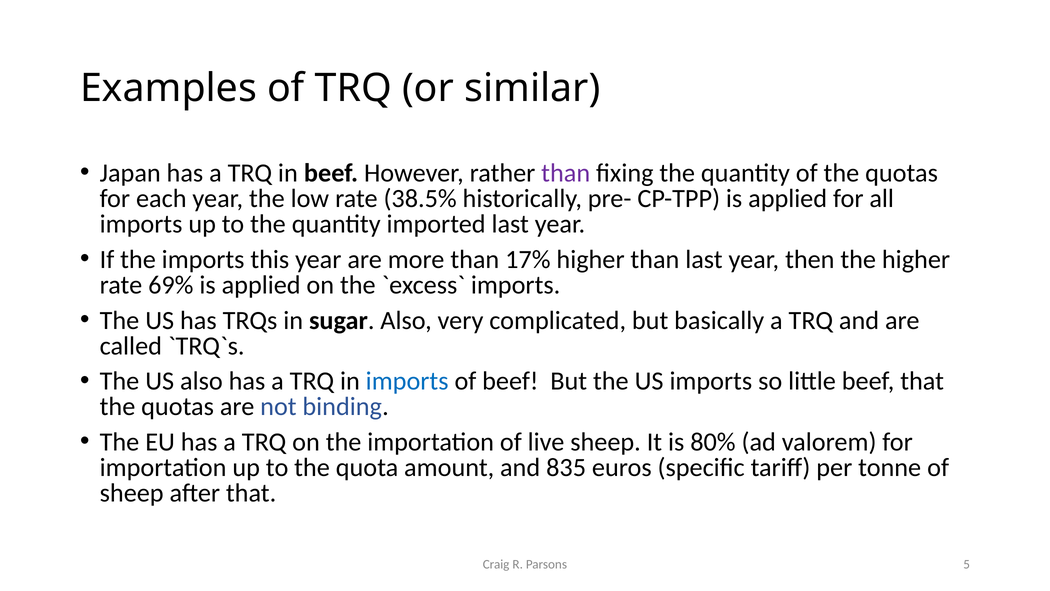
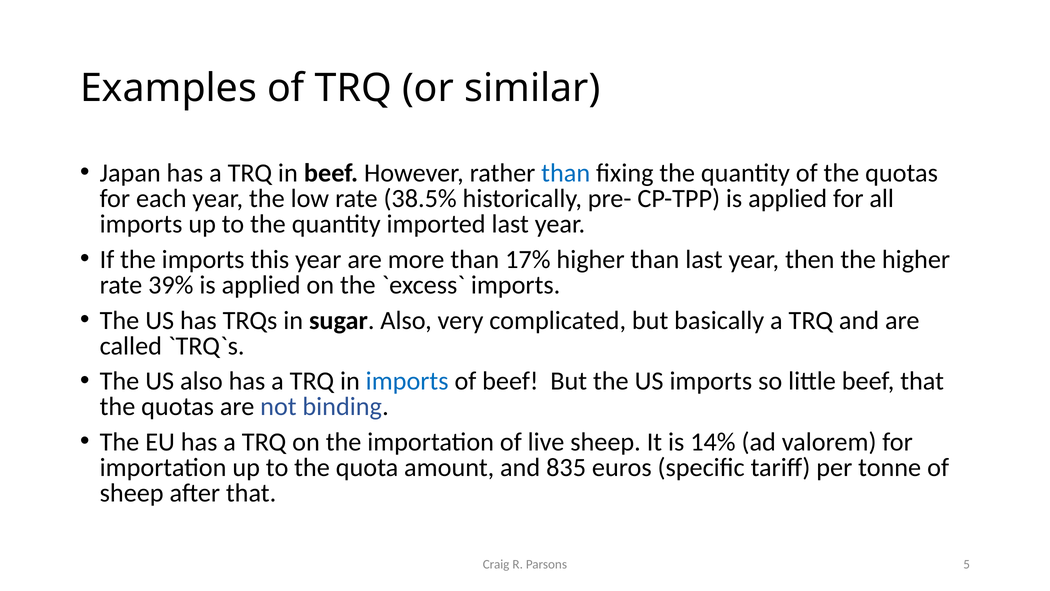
than colour: purple -> blue (566, 173)
69%: 69% -> 39% (171, 285)
80%: 80% -> 14% (713, 442)
